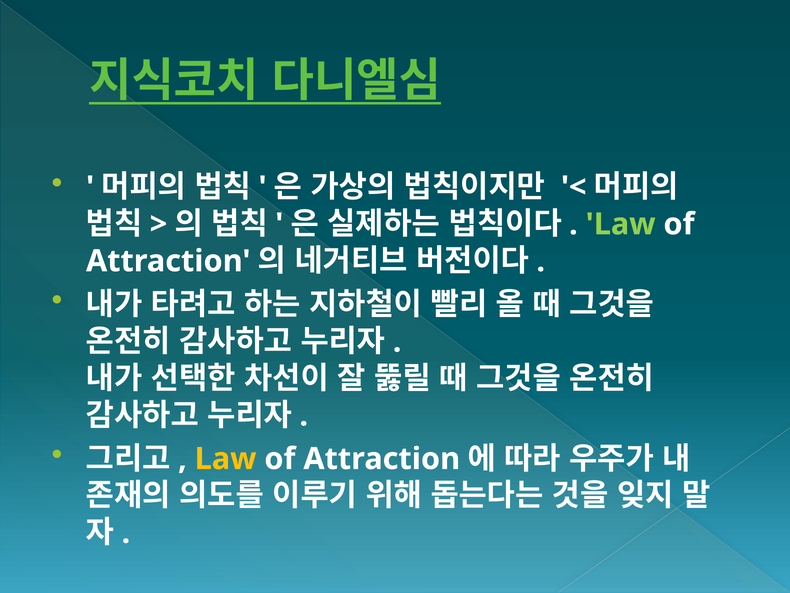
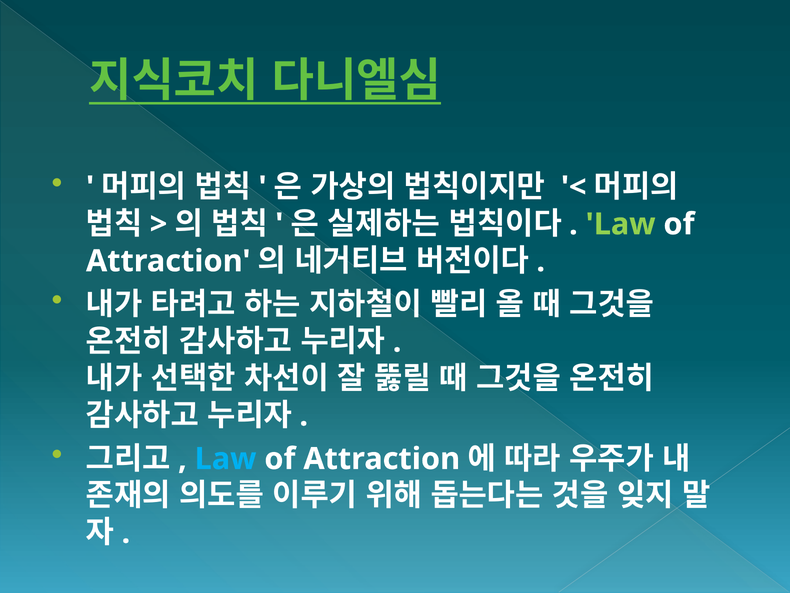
Law colour: yellow -> light blue (226, 459)
